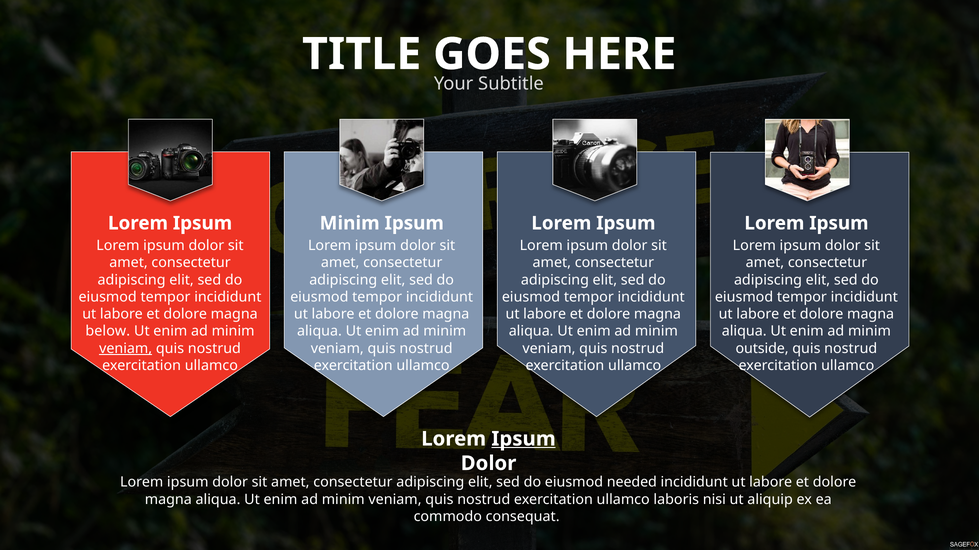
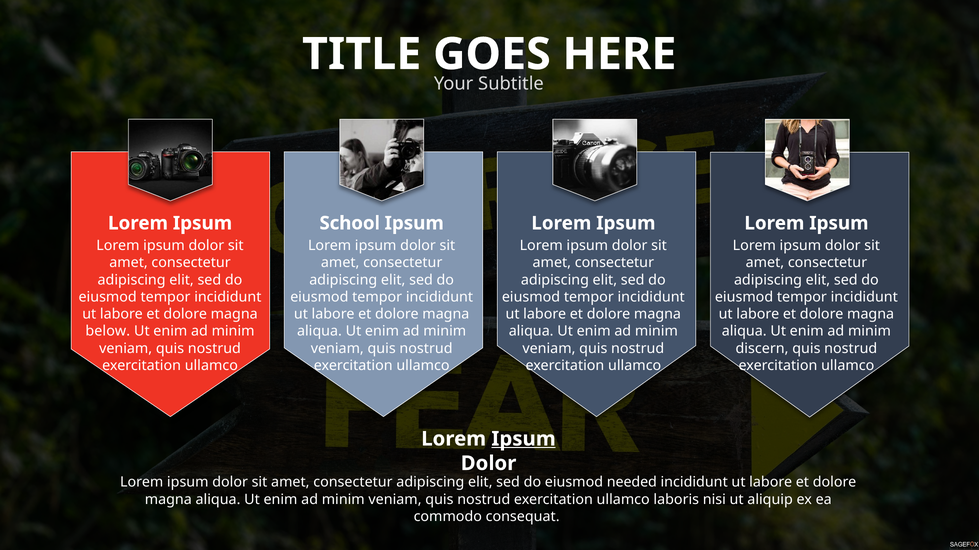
Minim: Minim -> School (350, 223)
veniam underline: present -> none (126, 349)
outside: outside -> discern (762, 349)
